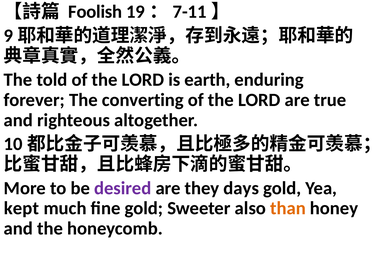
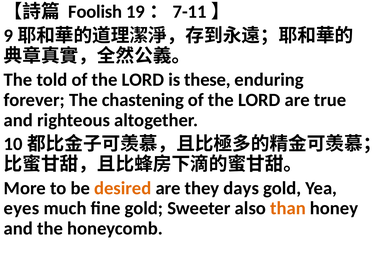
earth: earth -> these (207, 80)
converting: converting -> chastening (143, 100)
desired colour: purple -> orange (123, 188)
kept: kept -> eyes (21, 208)
